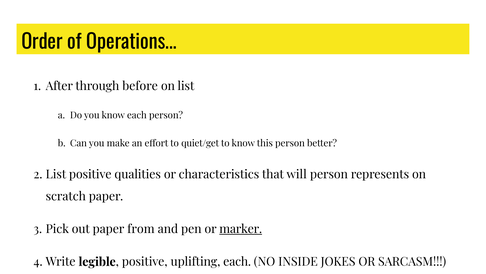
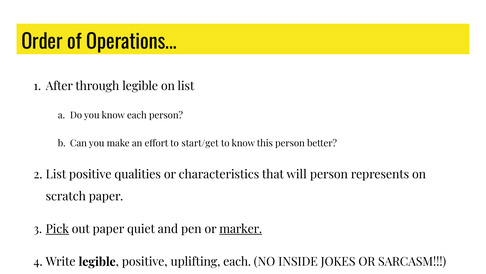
through before: before -> legible (140, 86)
quiet/get: quiet/get -> start/get (200, 143)
Pick underline: none -> present (57, 229)
paper from: from -> quiet (141, 229)
